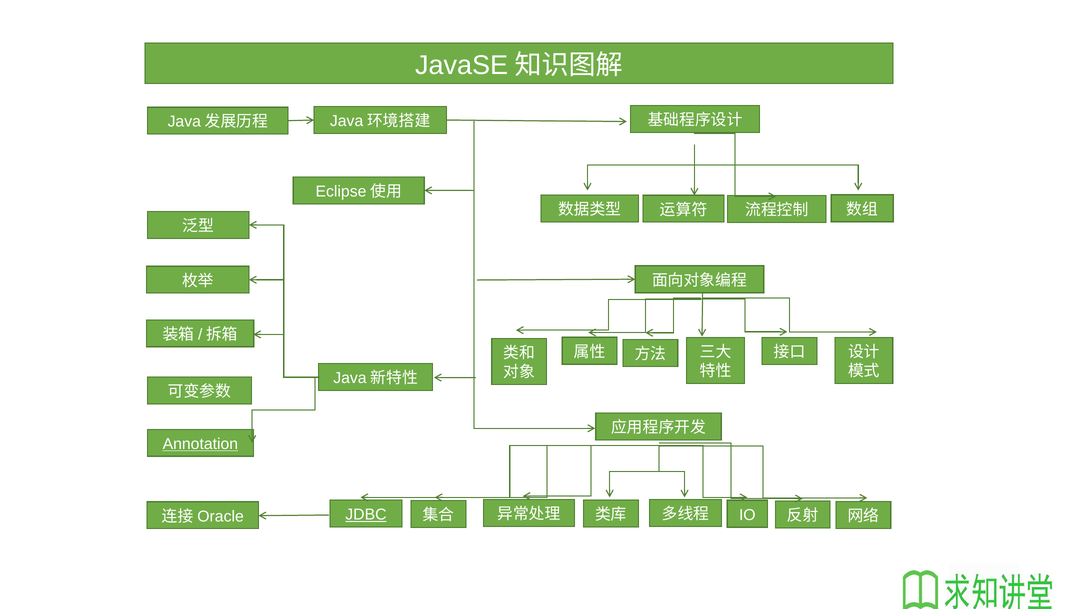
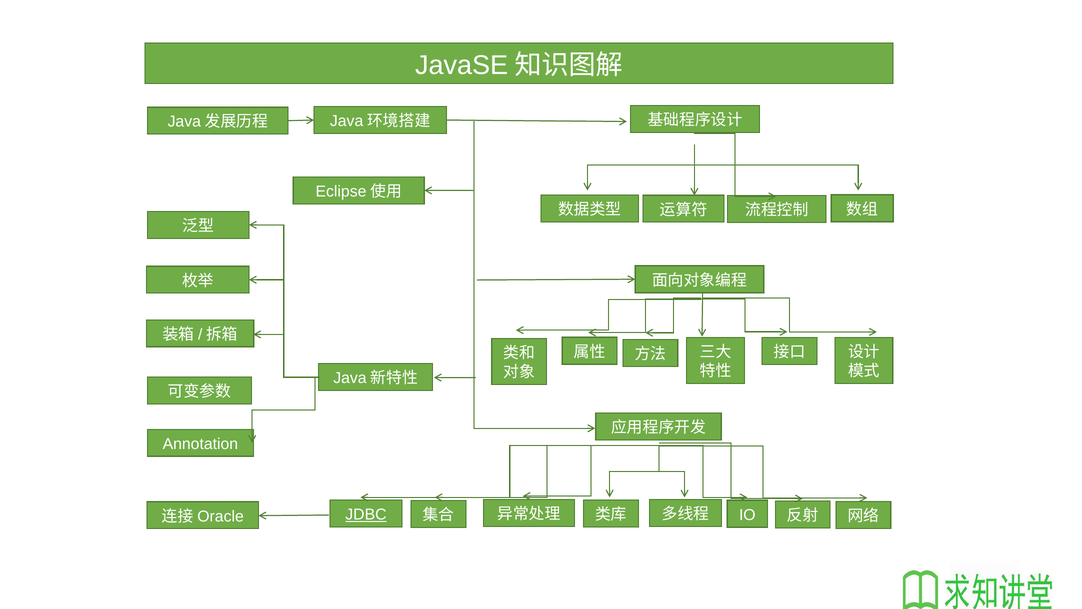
Annotation underline: present -> none (200, 444)
